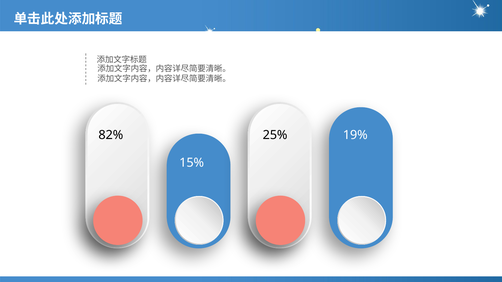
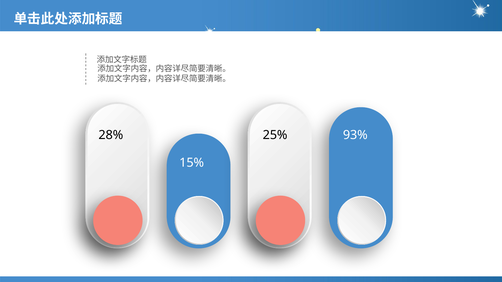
82%: 82% -> 28% (111, 135)
19%: 19% -> 93% (355, 135)
